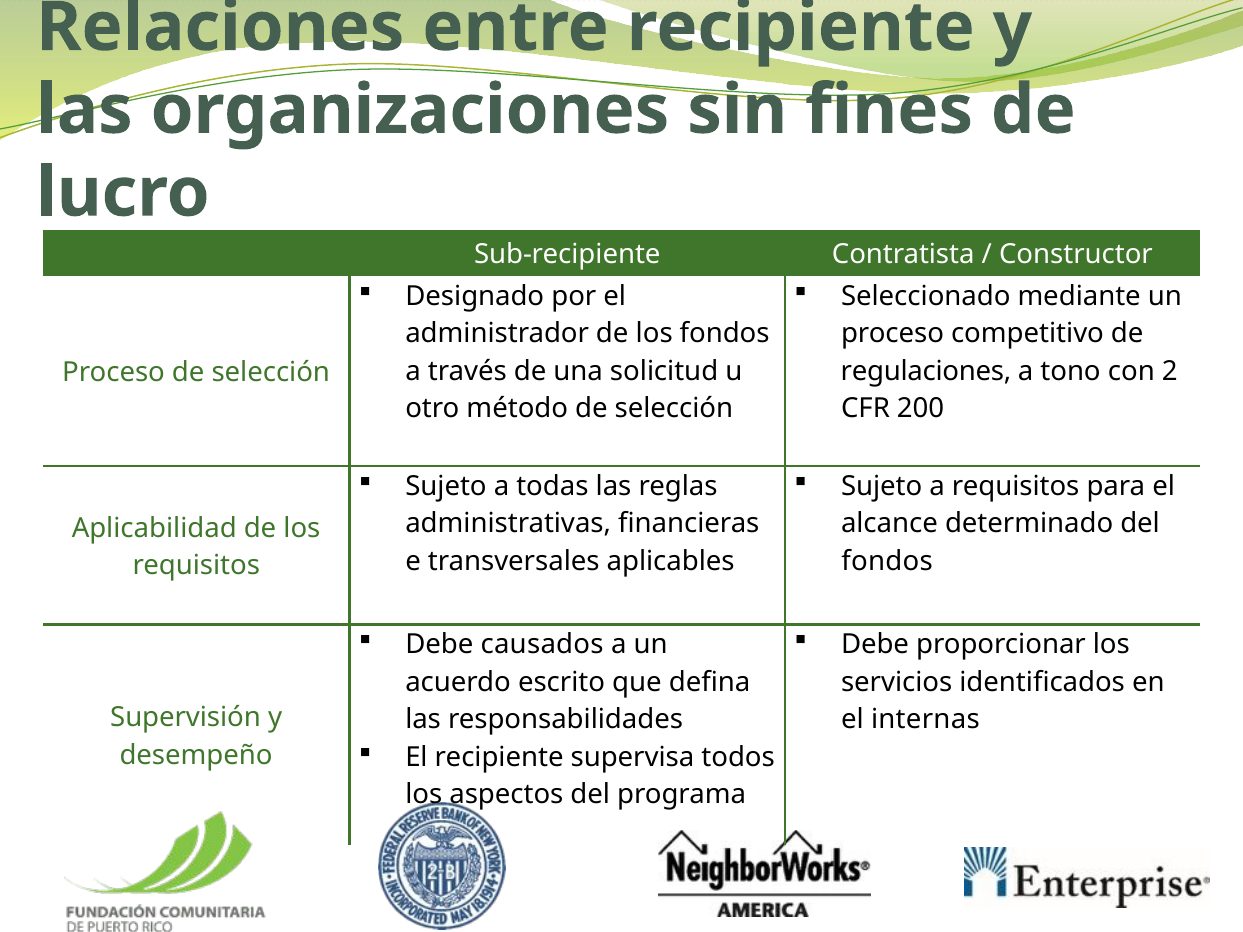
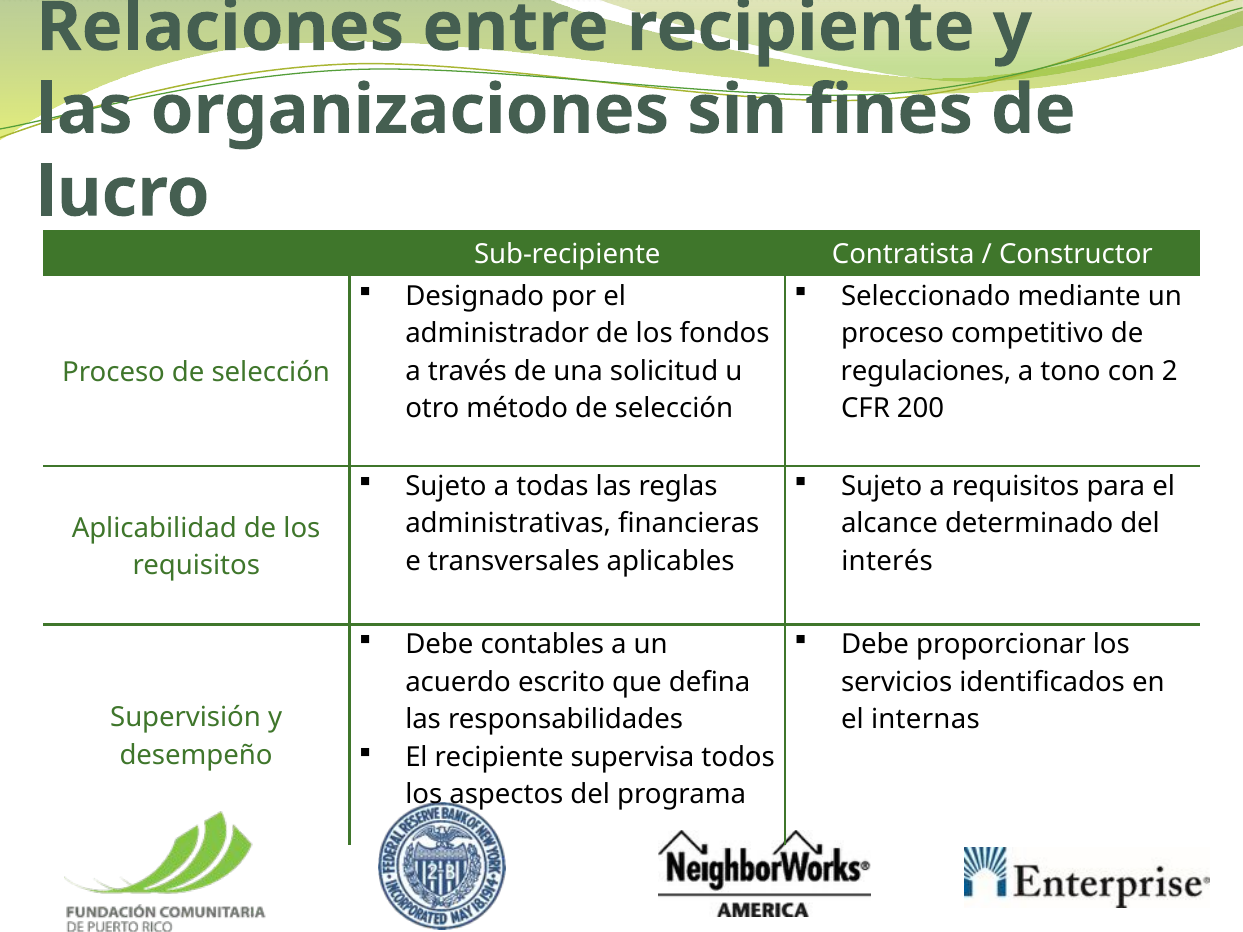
fondos: fondos -> interés (887, 561)
causados: causados -> contables (542, 645)
